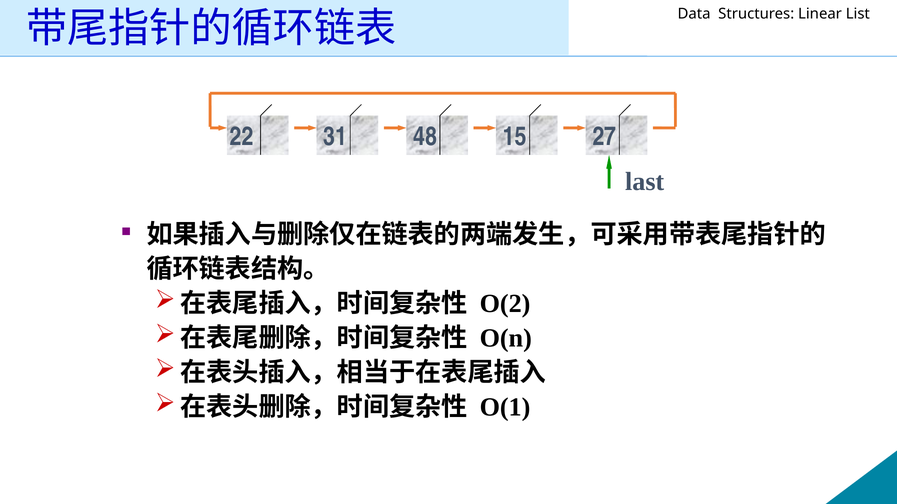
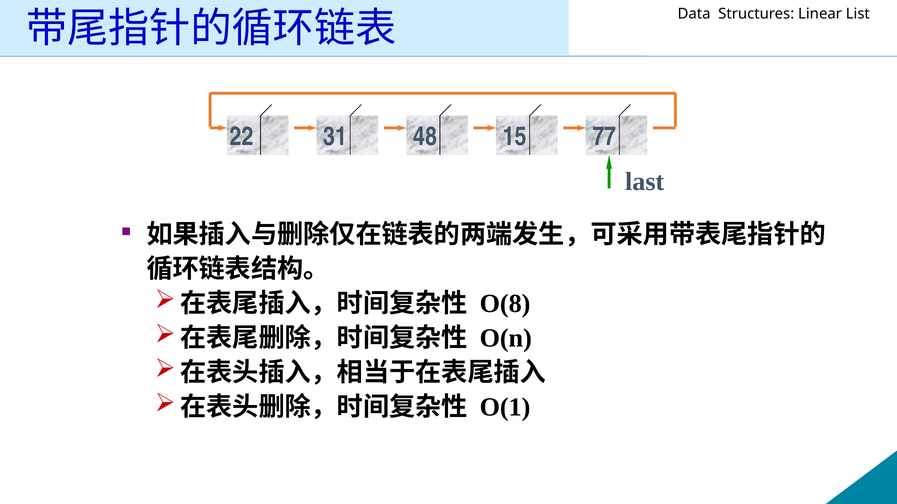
27: 27 -> 77 (604, 137)
O(2: O(2 -> O(8 (505, 304)
